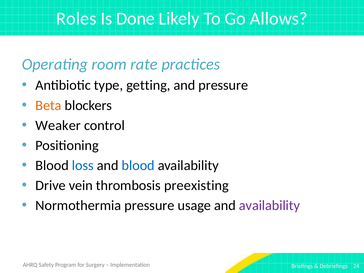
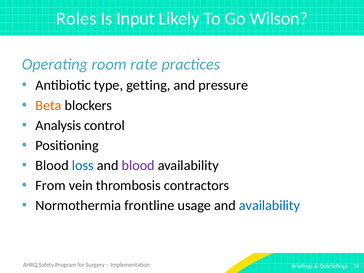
Done: Done -> Input (136, 19)
Allows: Allows -> Wilson (279, 19)
Weaker: Weaker -> Analysis (58, 125)
blood colour: blue -> purple (138, 165)
Drive: Drive -> From (51, 185)
preexisting: preexisting -> contractors (197, 185)
Normothermia pressure: pressure -> frontline (149, 206)
availability colour: purple -> blue (269, 206)
